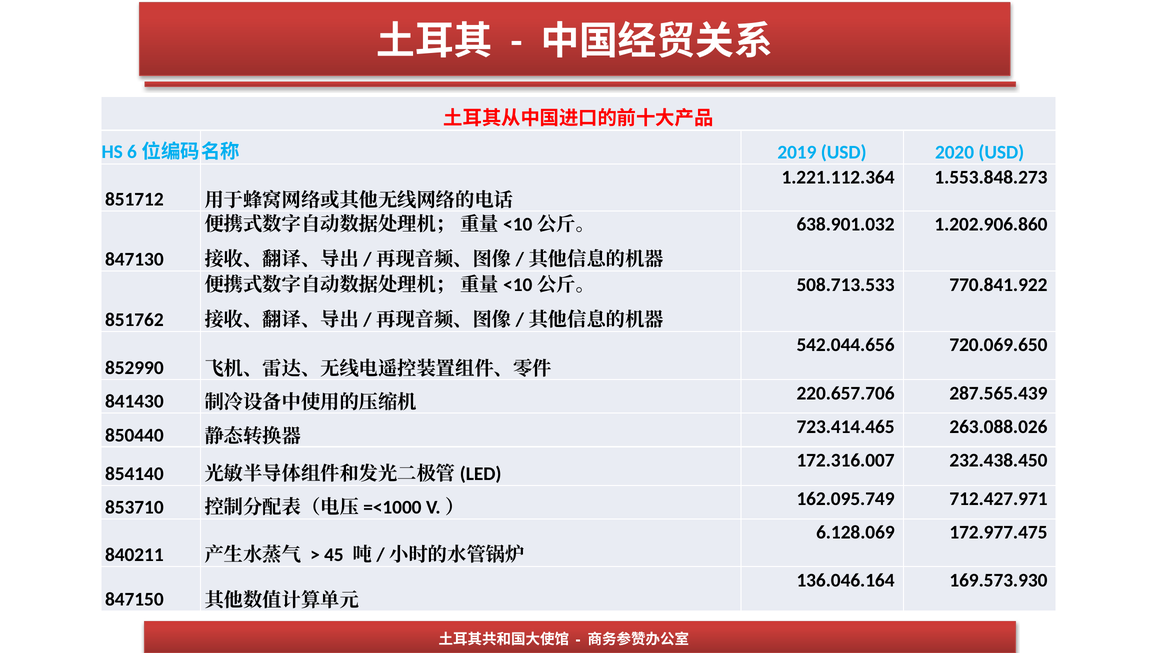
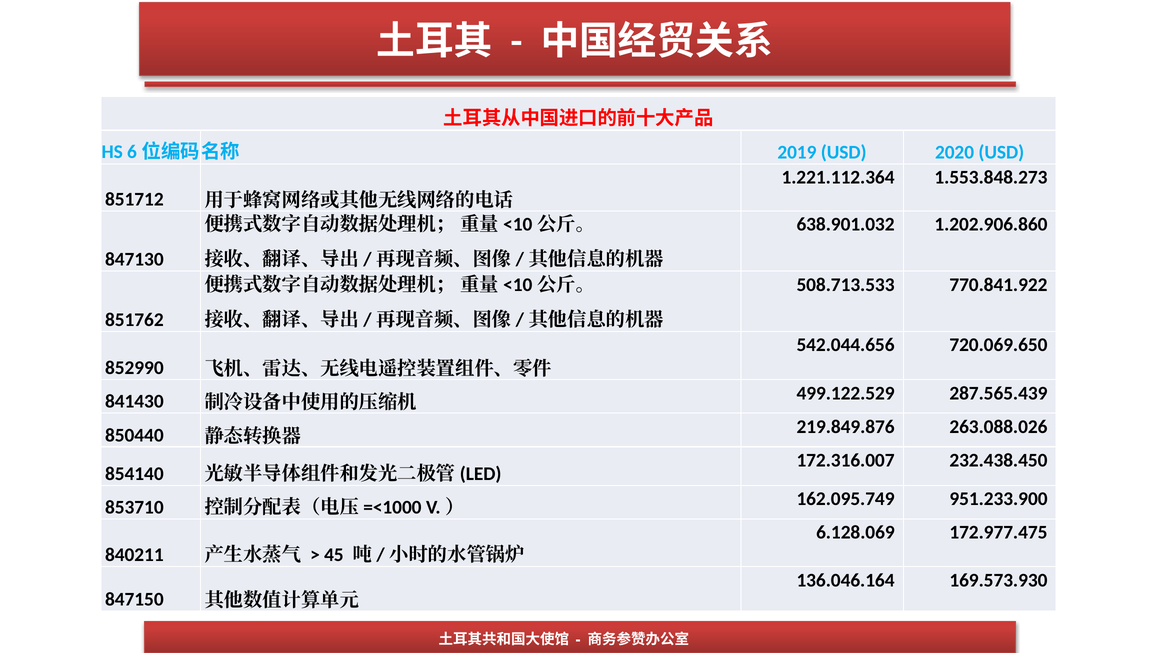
220.657.706: 220.657.706 -> 499.122.529 (846, 393)
723.414.465: 723.414.465 -> 219.849.876 (846, 427)
712.427.971: 712.427.971 -> 951.233.900 (998, 499)
